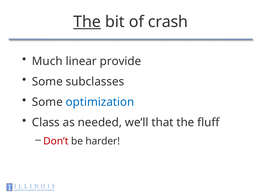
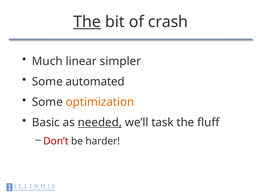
provide: provide -> simpler (120, 61)
subclasses: subclasses -> automated (95, 82)
optimization colour: blue -> orange (100, 102)
Class: Class -> Basic (46, 122)
needed underline: none -> present (100, 122)
that: that -> task (163, 122)
